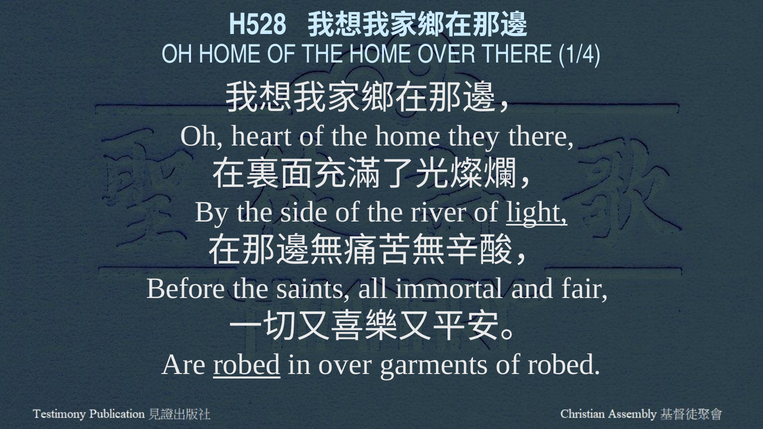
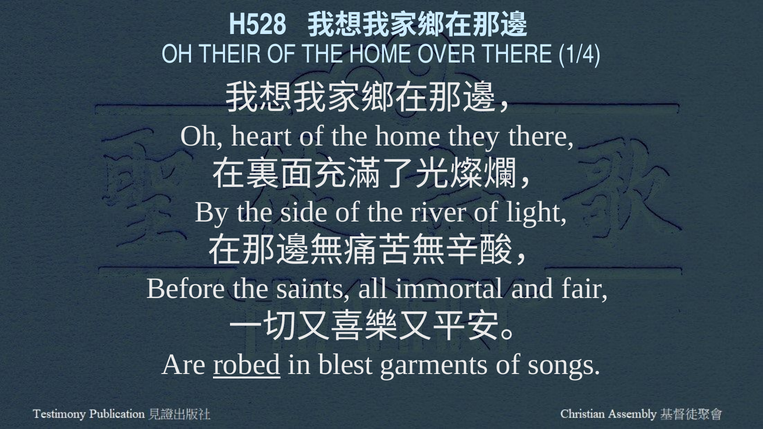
OH HOME: HOME -> THEIR (230, 54)
light underline: present -> none (537, 212)
in over: over -> blest (346, 365)
of robed: robed -> songs (565, 365)
